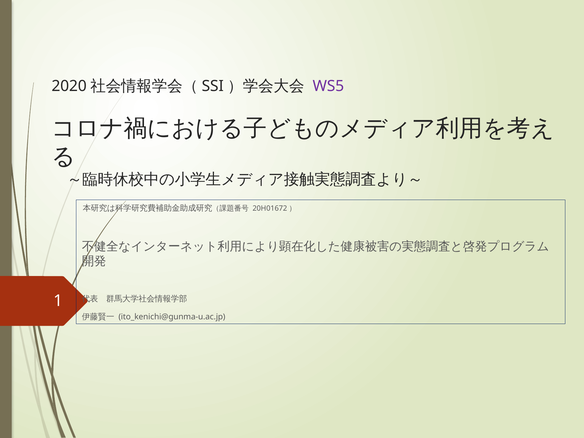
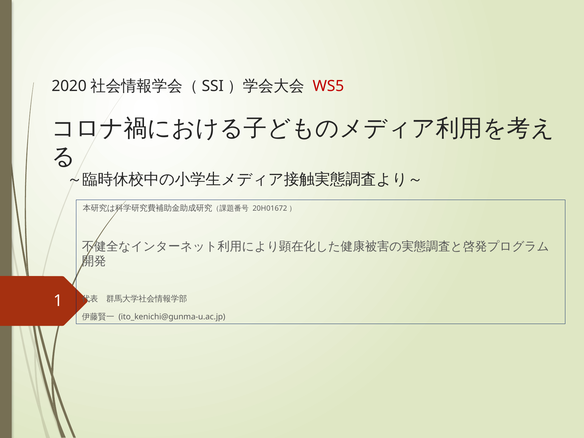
WS5 colour: purple -> red (328, 86)
